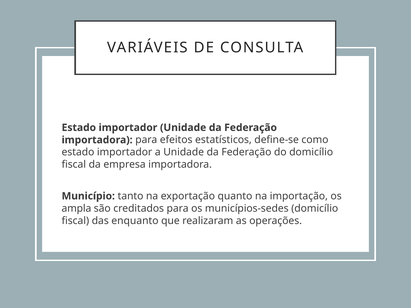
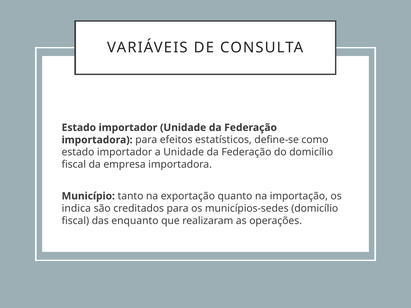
ampla: ampla -> indica (76, 209)
